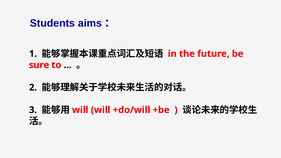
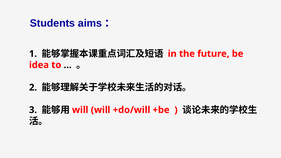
sure: sure -> idea (39, 65)
